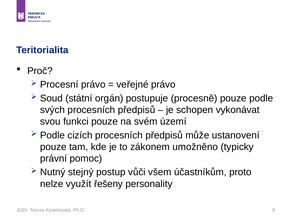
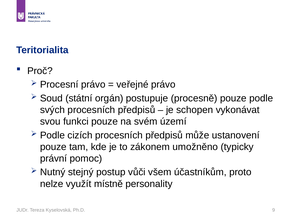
řešeny: řešeny -> místně (108, 184)
